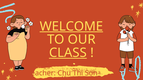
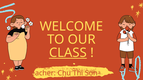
WELCOME underline: present -> none (71, 26)
